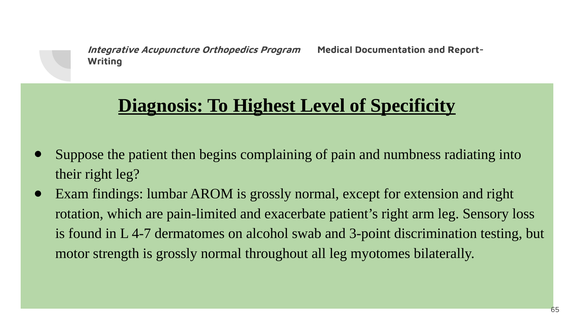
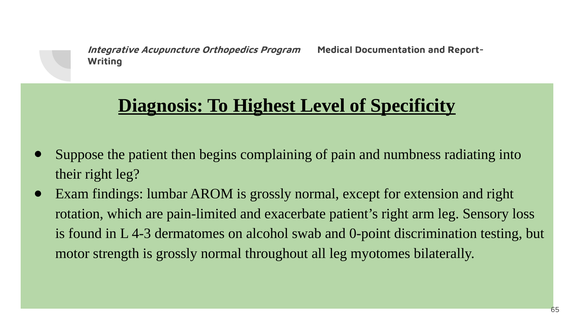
4-7: 4-7 -> 4-3 (141, 233)
3-point: 3-point -> 0-point (370, 233)
